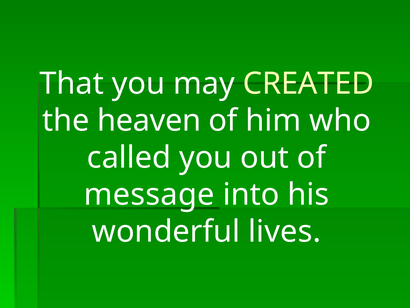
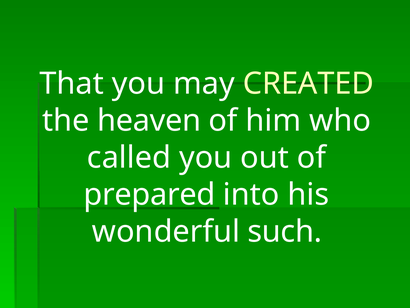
message: message -> prepared (150, 194)
lives: lives -> such (285, 231)
